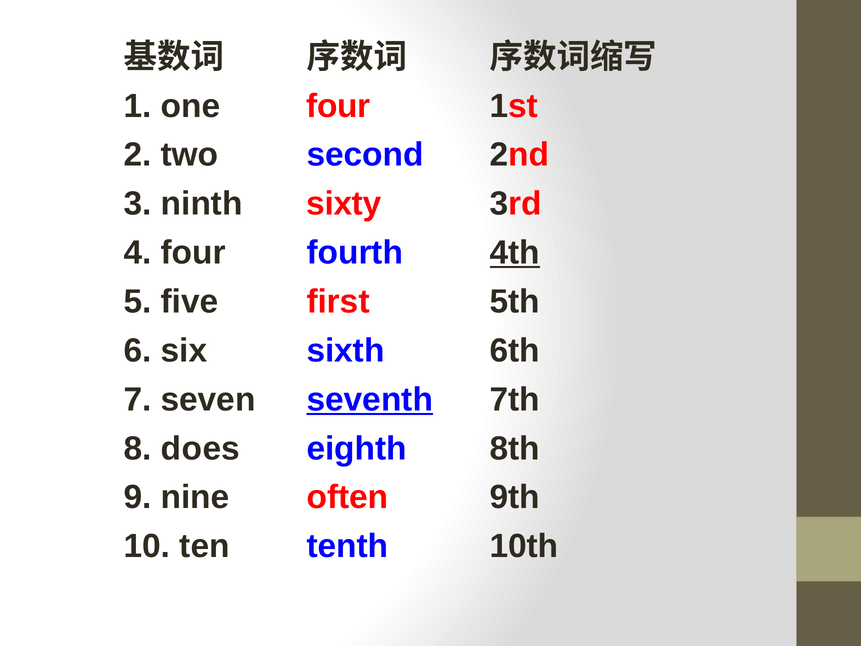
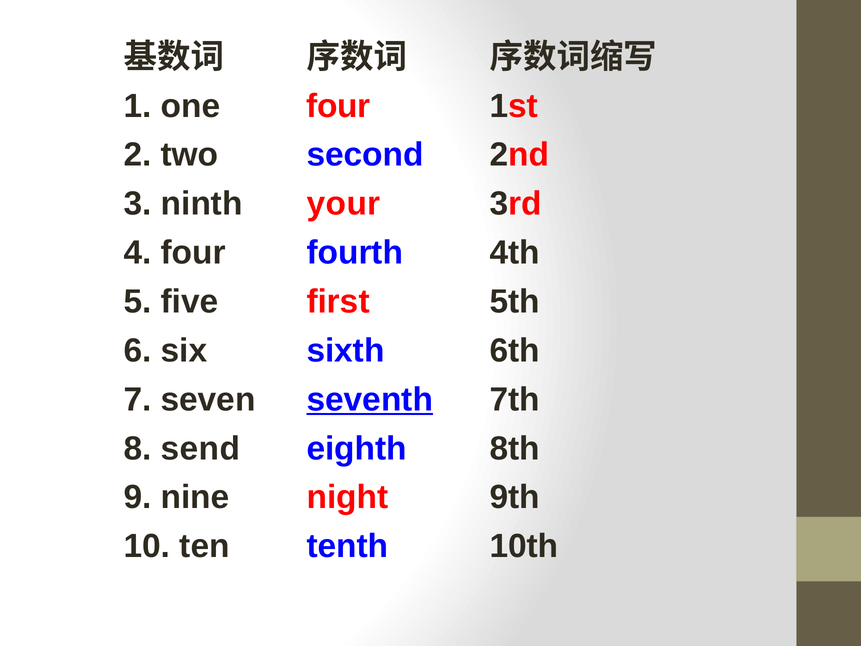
sixty: sixty -> your (344, 204)
4th underline: present -> none (515, 253)
does: does -> send (201, 448)
often: often -> night (347, 497)
